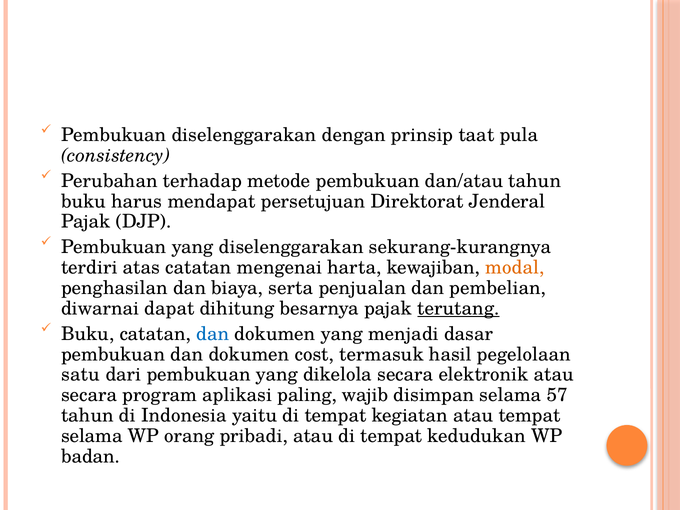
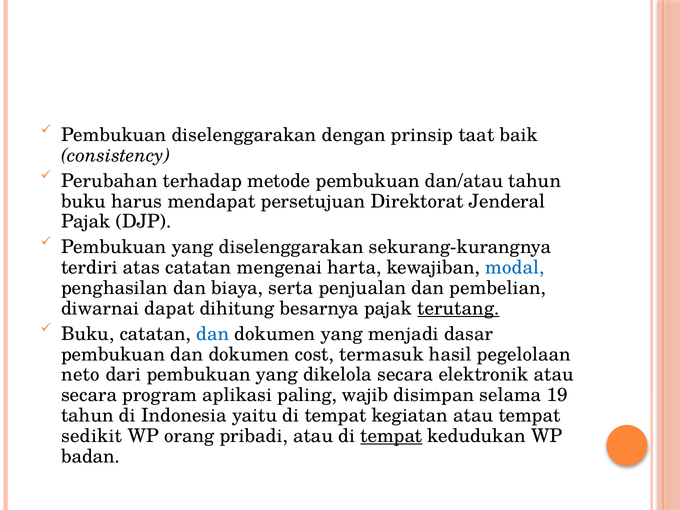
pula: pula -> baik (519, 135)
modal colour: orange -> blue (515, 268)
satu: satu -> neto (81, 375)
57: 57 -> 19 (557, 395)
selama: selama -> sedikit (92, 436)
tempat underline: none -> present (391, 436)
